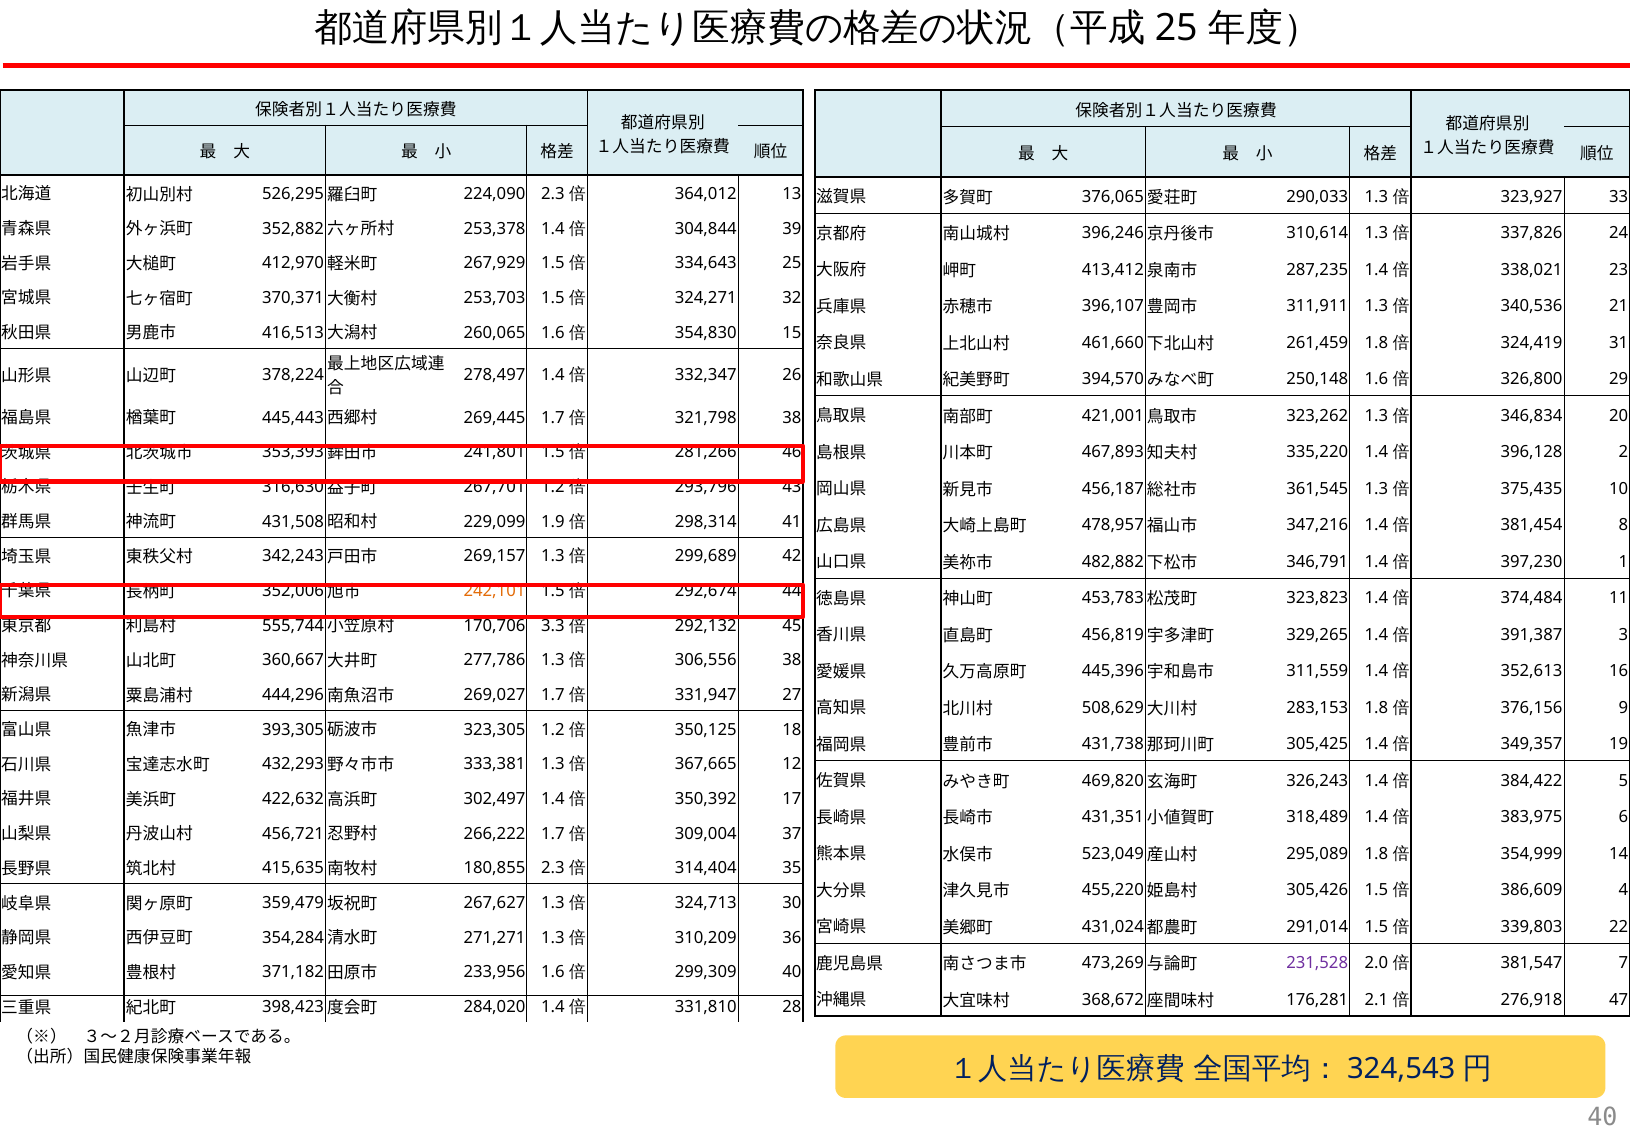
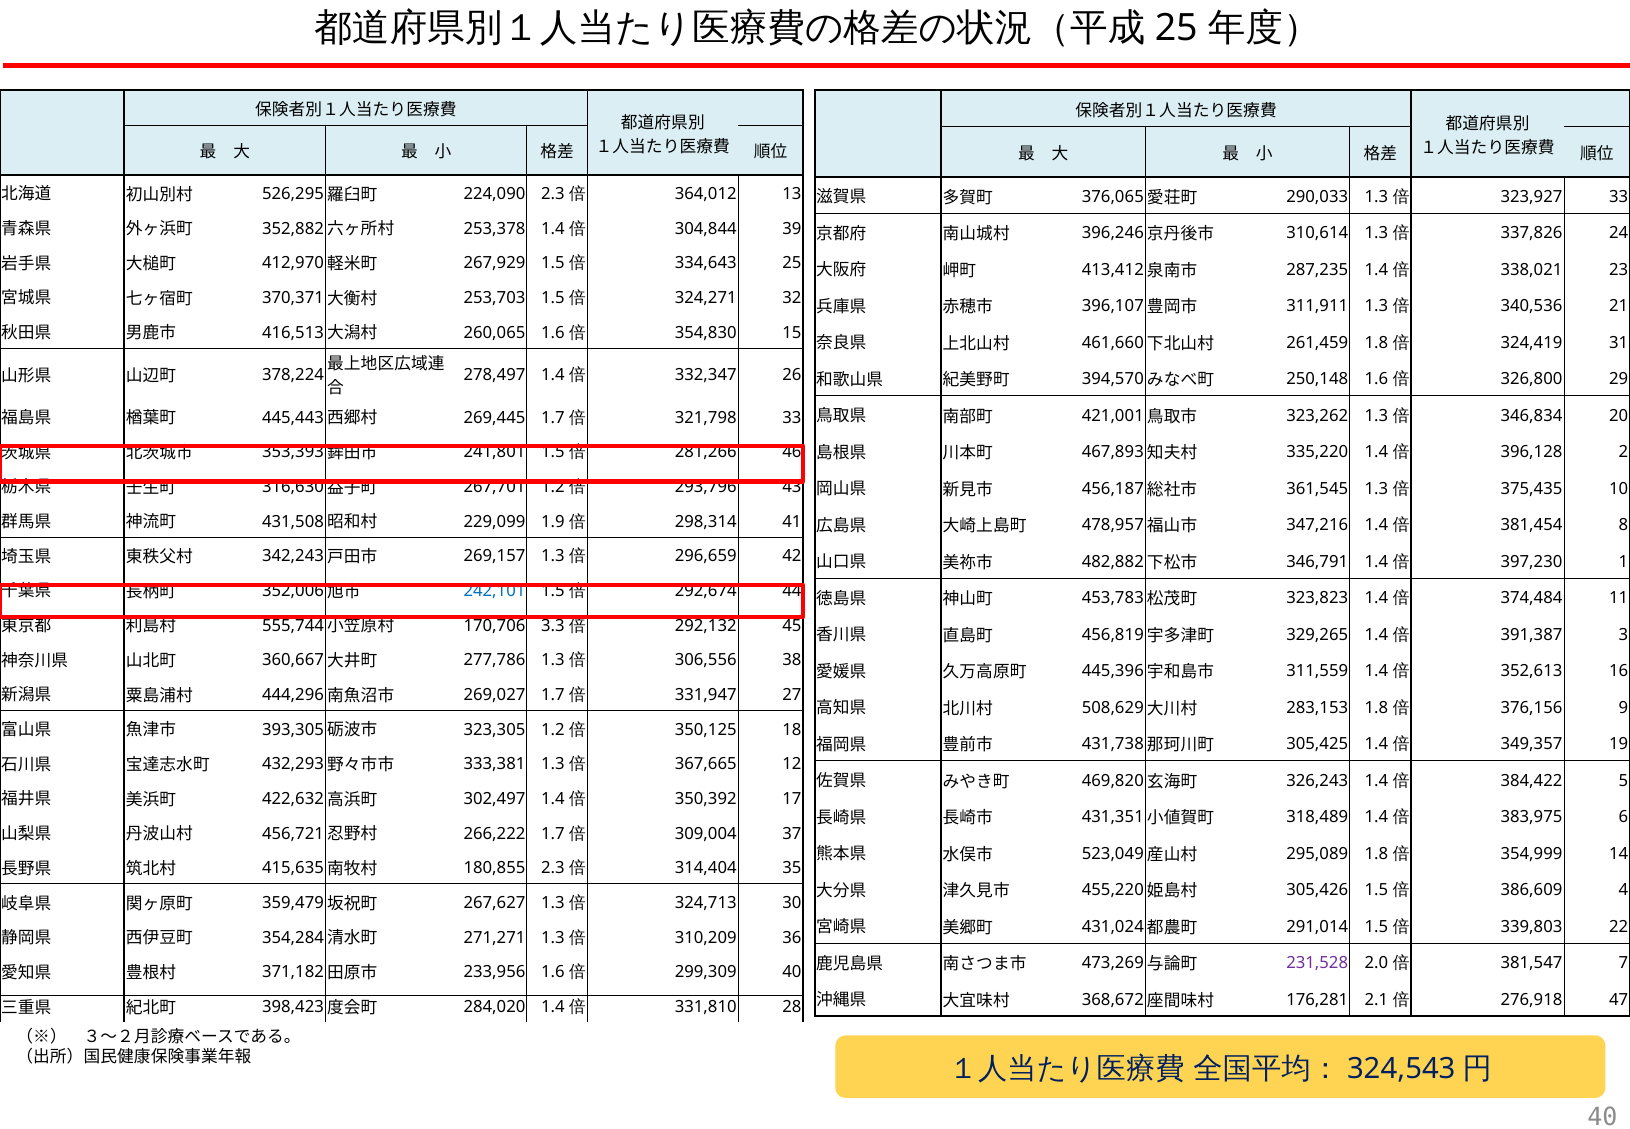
321,798 38: 38 -> 33 (792, 417)
299,689: 299,689 -> 296,659 (706, 556)
242,101 colour: orange -> blue (494, 591)
